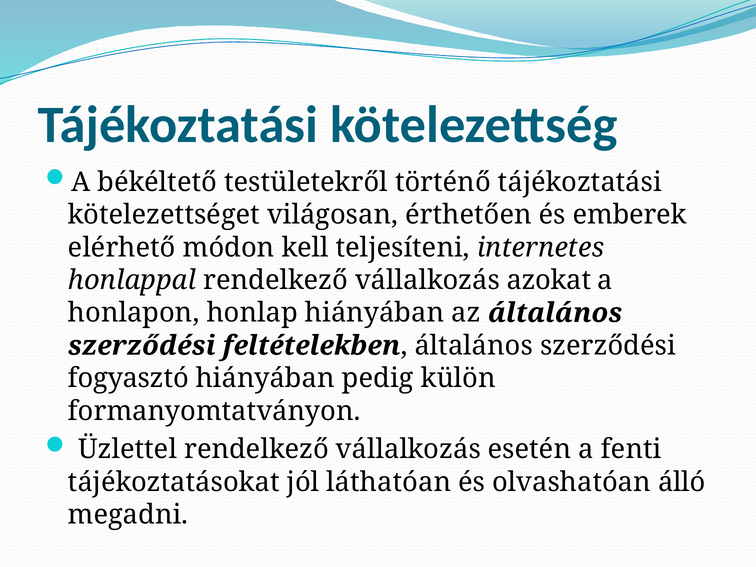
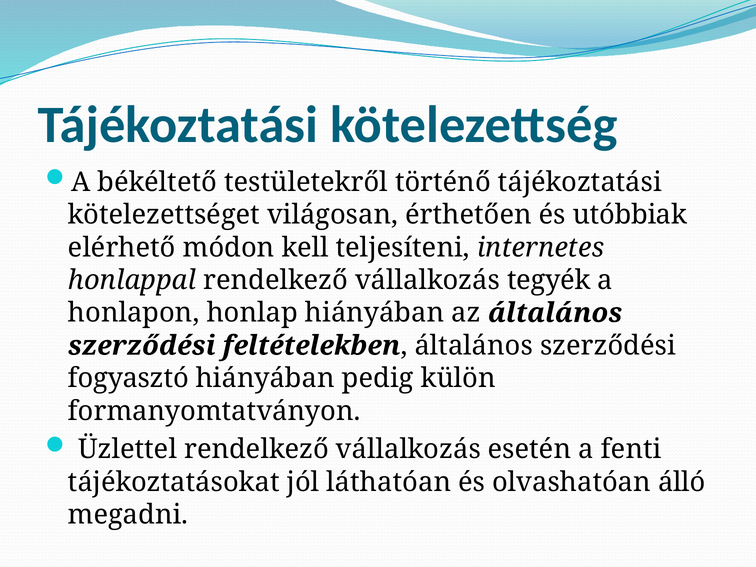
emberek: emberek -> utóbbiak (630, 215)
azokat: azokat -> tegyék (549, 280)
